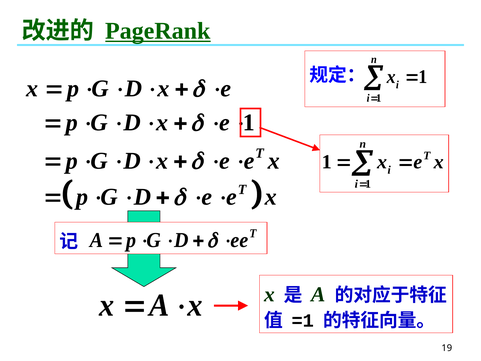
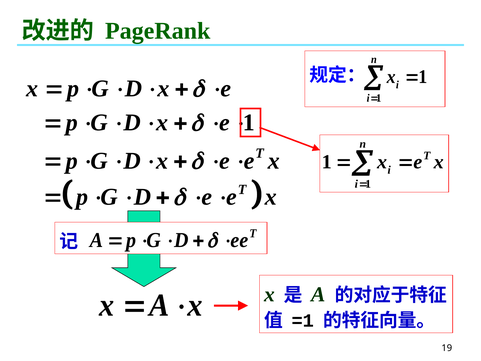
PageRank underline: present -> none (158, 31)
